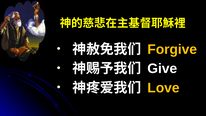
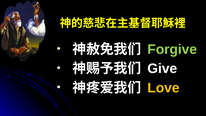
Forgive colour: yellow -> light green (172, 49)
